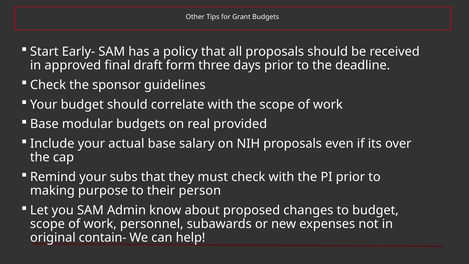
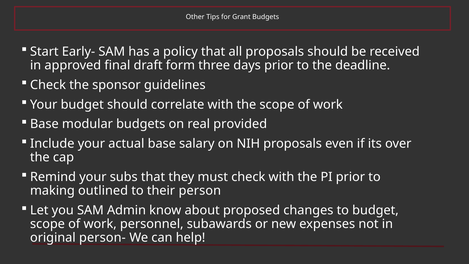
purpose: purpose -> outlined (103, 191)
contain-: contain- -> person- (102, 238)
